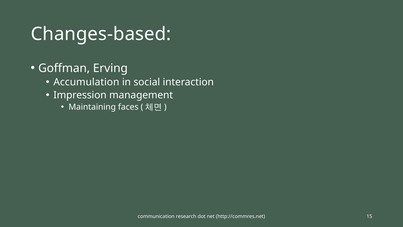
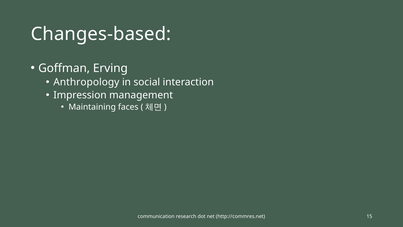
Accumulation: Accumulation -> Anthropology (86, 82)
